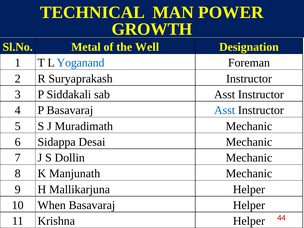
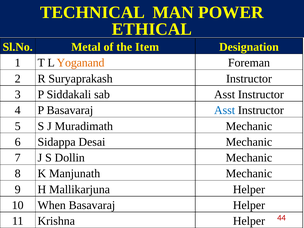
GROWTH: GROWTH -> ETHICAL (152, 29)
Well: Well -> Item (147, 47)
Yoganand colour: blue -> orange (81, 63)
